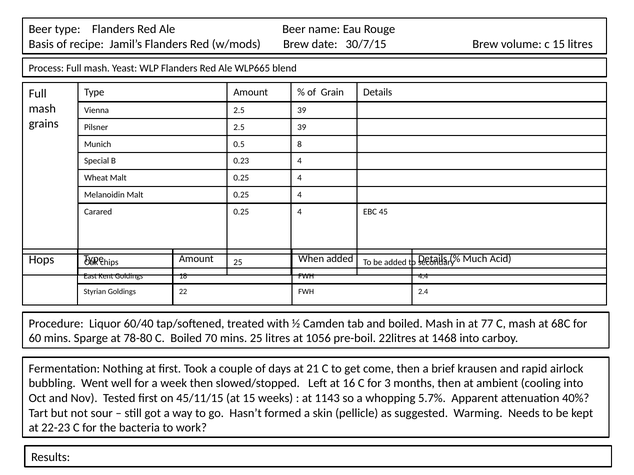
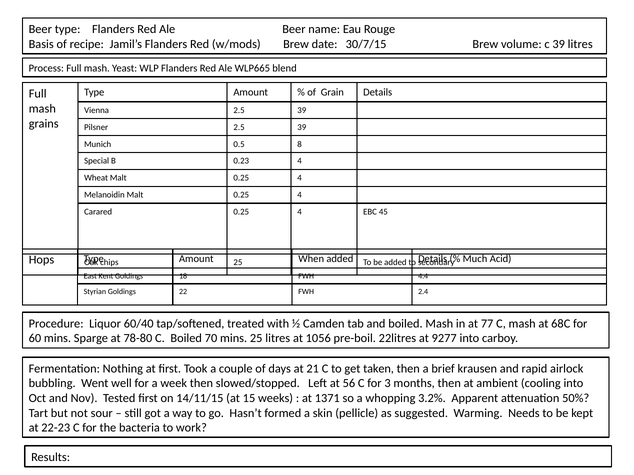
c 15: 15 -> 39 (559, 44)
1468: 1468 -> 9277 (444, 339)
come: come -> taken (379, 369)
16: 16 -> 56 (349, 384)
45/11/15: 45/11/15 -> 14/11/15 (200, 399)
1143: 1143 -> 1371 (327, 399)
5.7%: 5.7% -> 3.2% (432, 399)
40%: 40% -> 50% (576, 399)
